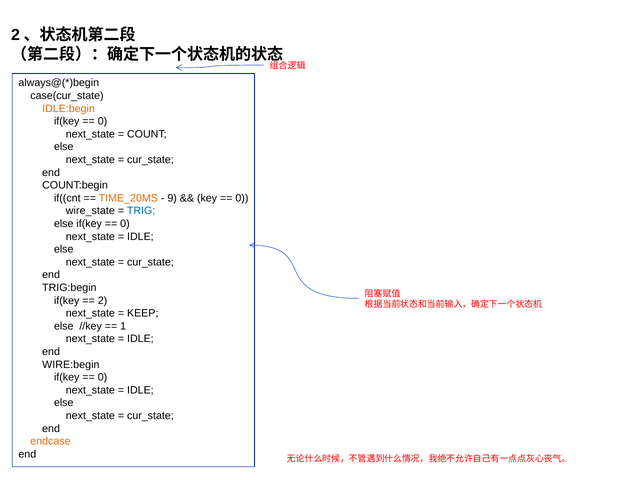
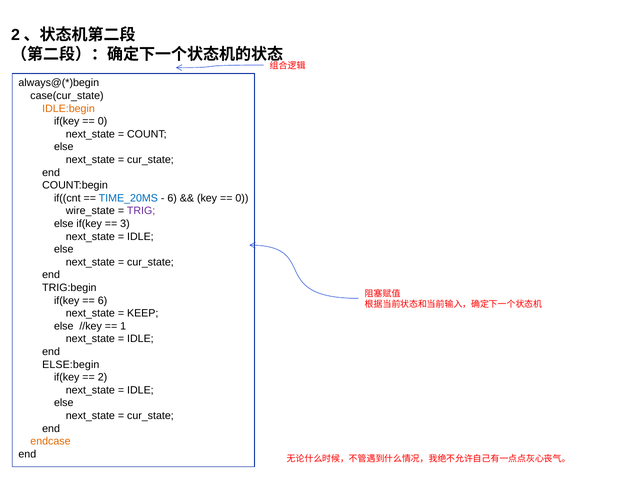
TIME_20MS colour: orange -> blue (128, 198)
9: 9 -> 6 (172, 198)
TRIG colour: blue -> purple (141, 211)
0: 0 -> 3 (125, 224)
2: 2 -> 6 (102, 301)
WIRE:begin: WIRE:begin -> ELSE:begin (71, 365)
0: 0 -> 2 (102, 377)
